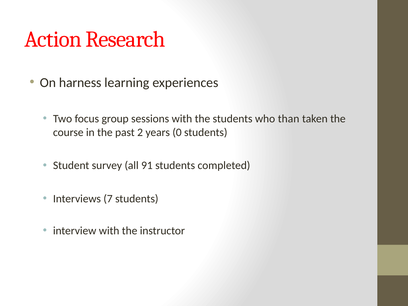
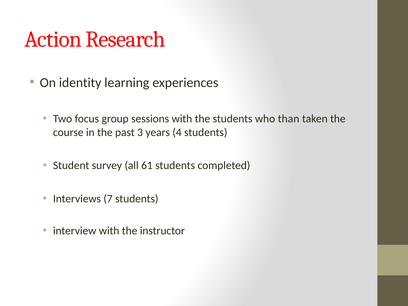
harness: harness -> identity (80, 83)
2: 2 -> 3 (140, 132)
0: 0 -> 4 (177, 132)
91: 91 -> 61 (147, 166)
